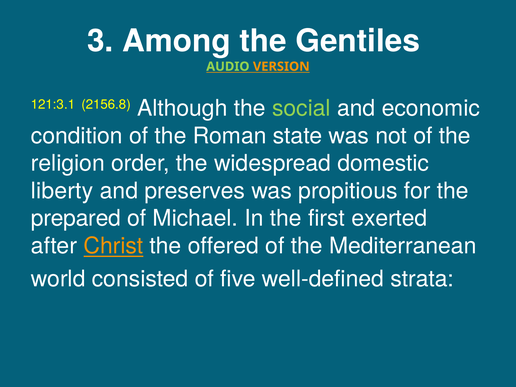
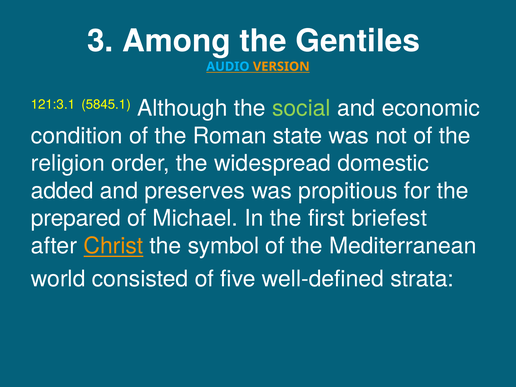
AUDIO colour: light green -> light blue (228, 67)
2156.8: 2156.8 -> 5845.1 (106, 105)
liberty: liberty -> added (62, 191)
exerted: exerted -> briefest (389, 218)
offered: offered -> symbol (223, 246)
